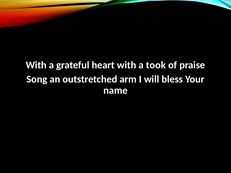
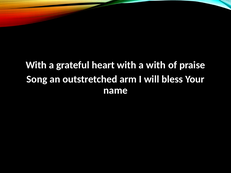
a took: took -> with (156, 65)
